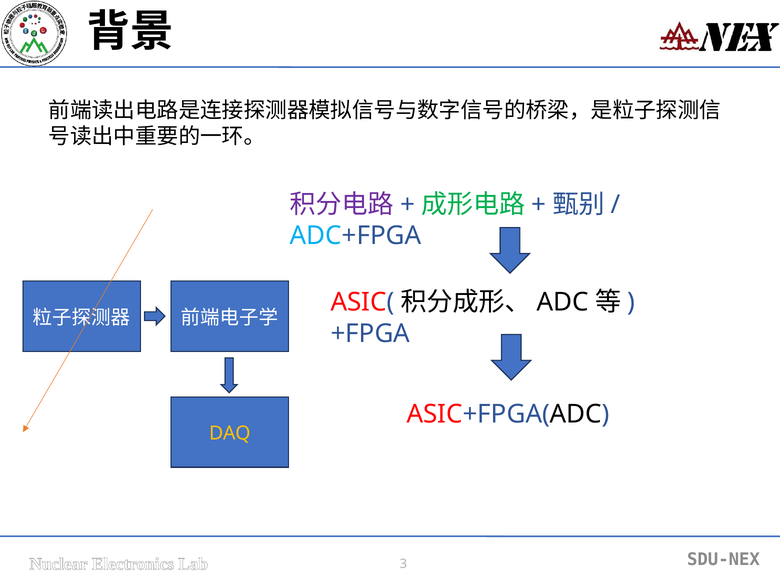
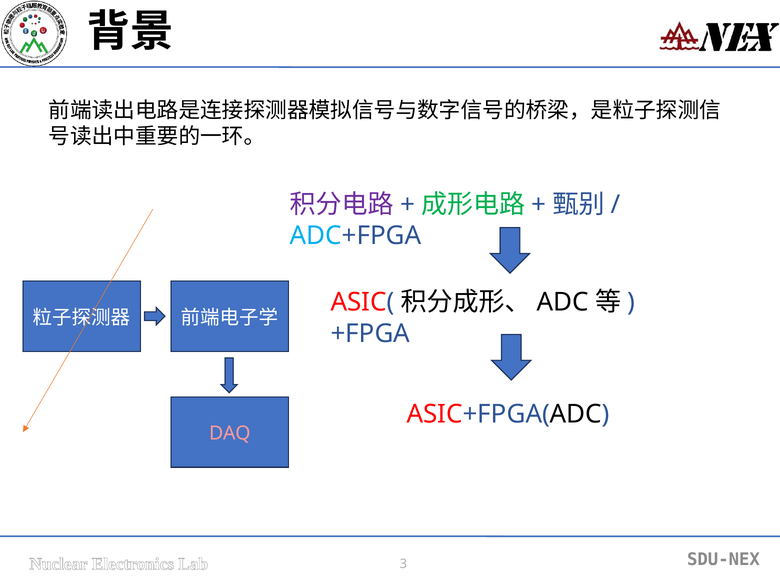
DAQ colour: yellow -> pink (230, 433)
